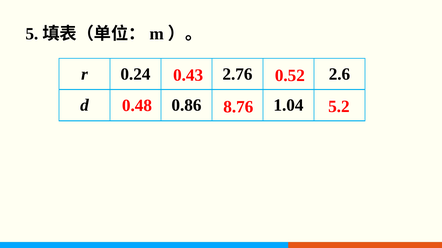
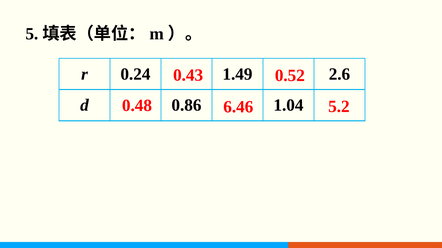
2.76: 2.76 -> 1.49 (237, 74)
8.76: 8.76 -> 6.46 (238, 107)
